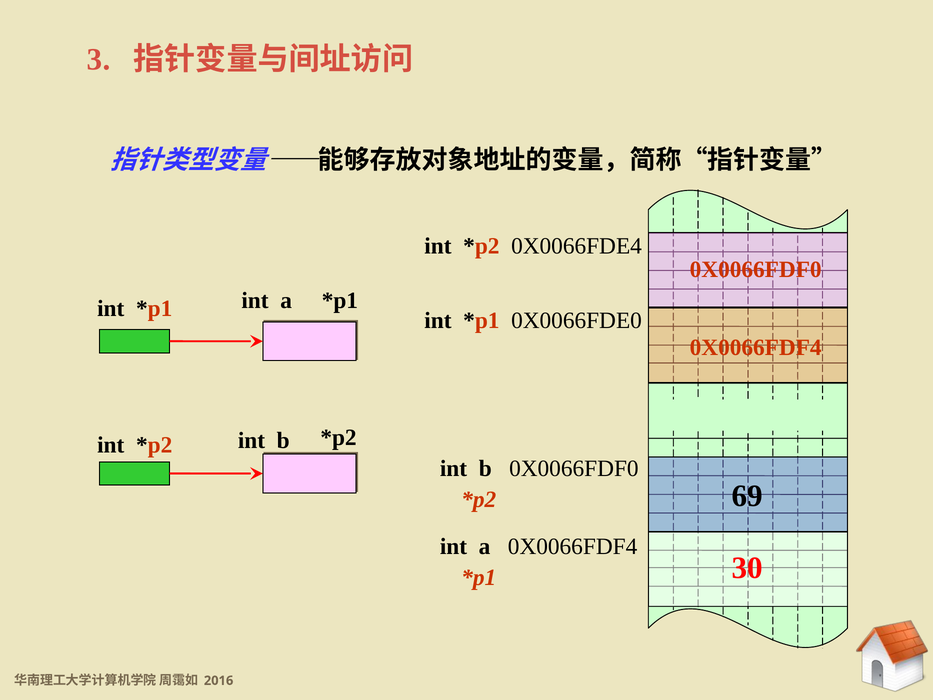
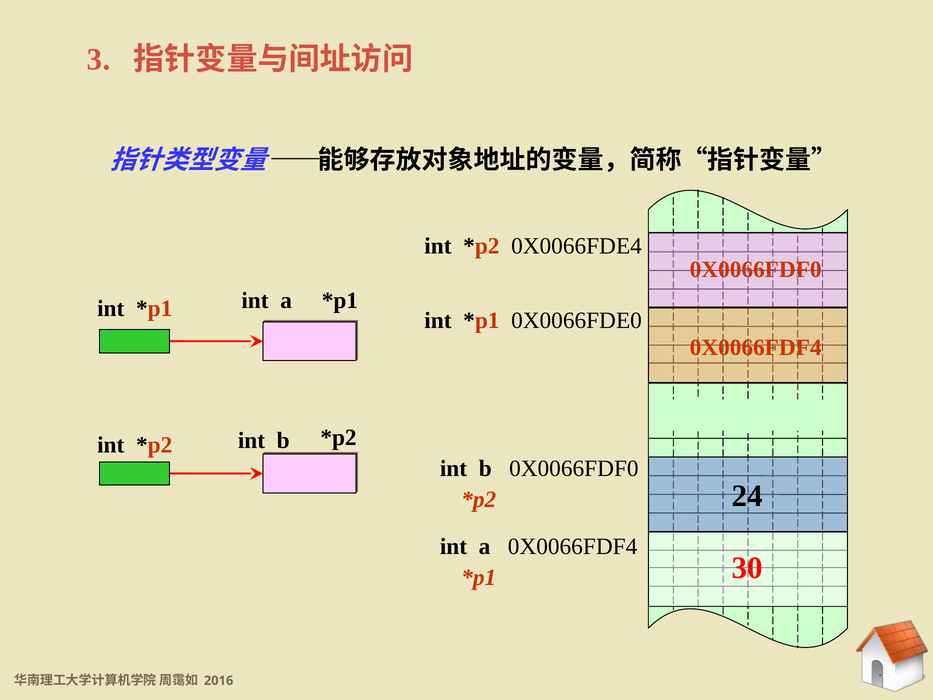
69: 69 -> 24 (747, 496)
